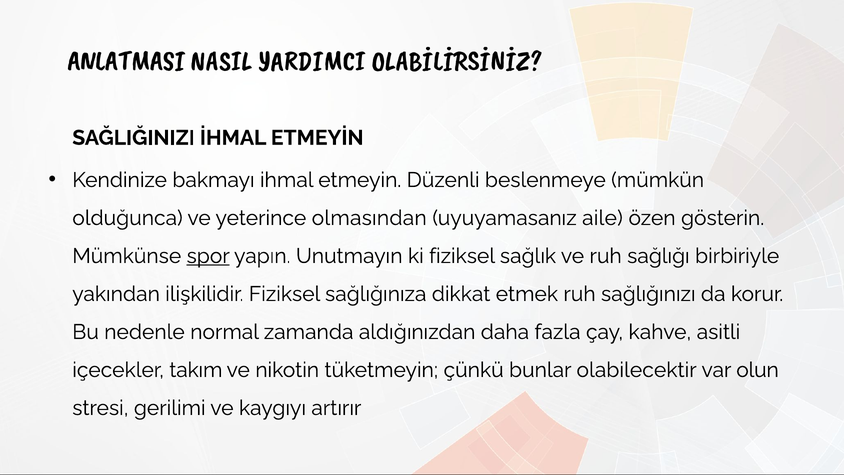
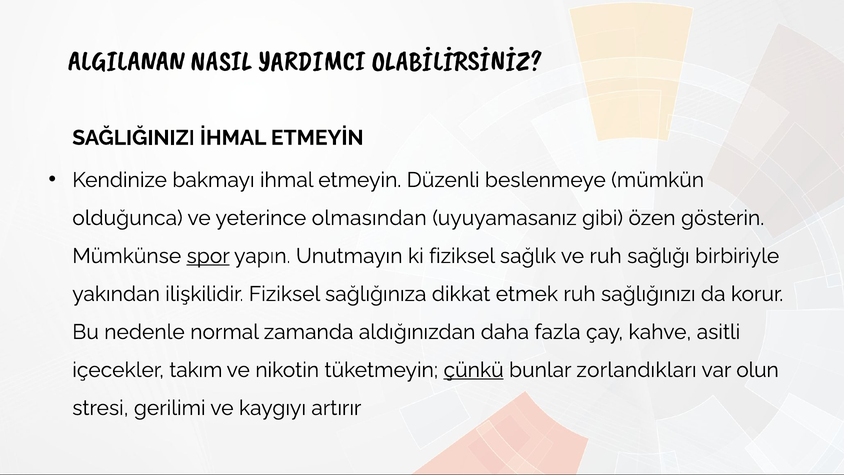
ANLATMASI: ANLATMASI -> ALGILANAN (126, 61)
aile: aile -> gibi (603, 218)
çünkü underline: none -> present (474, 370)
olabilecektir: olabilecektir -> zorlandıkları (636, 370)
